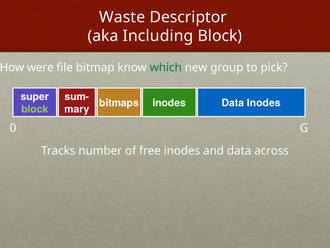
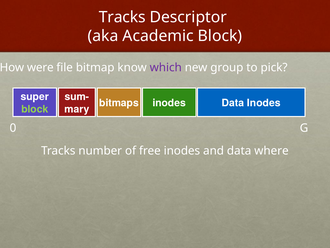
Waste: Waste -> Tracks (122, 17)
Including: Including -> Academic (158, 36)
which colour: green -> purple (166, 67)
across: across -> where (271, 151)
